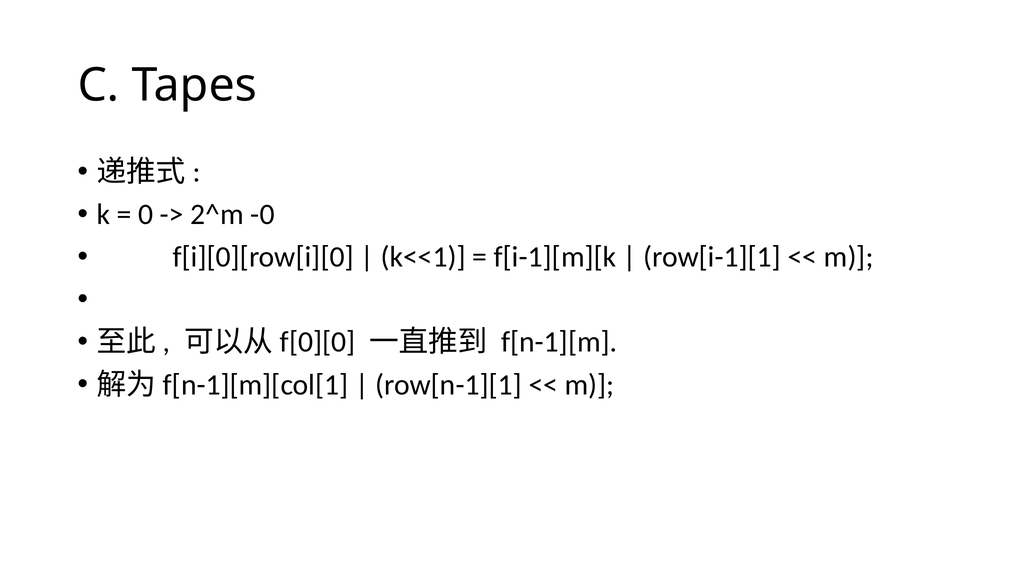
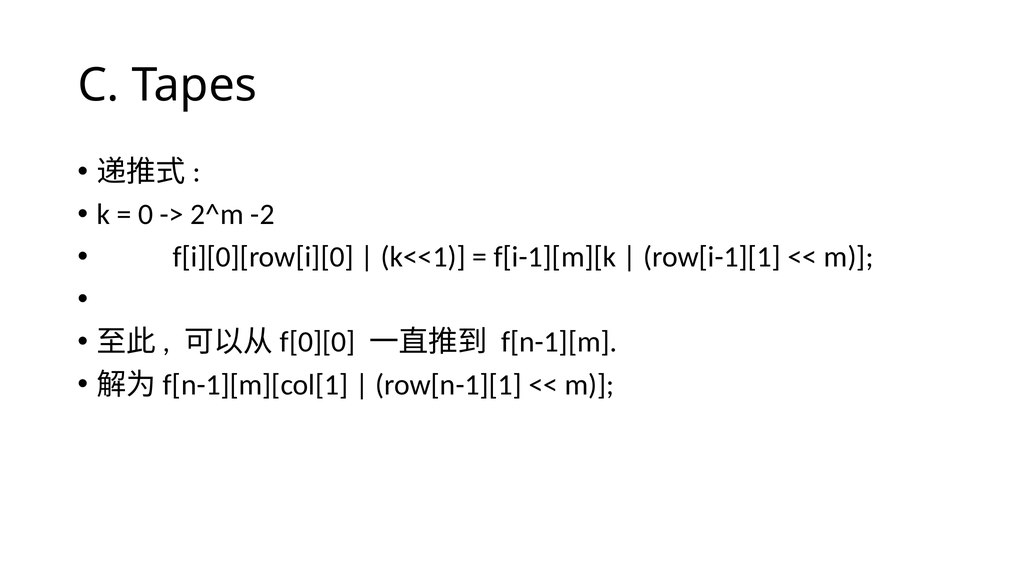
-0: -0 -> -2 (263, 214)
